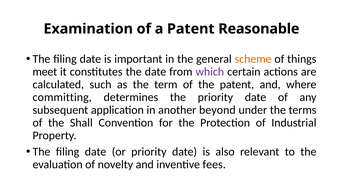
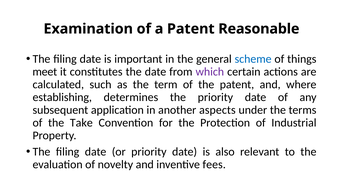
scheme colour: orange -> blue (253, 59)
committing: committing -> establishing (62, 97)
beyond: beyond -> aspects (217, 110)
Shall: Shall -> Take (81, 123)
